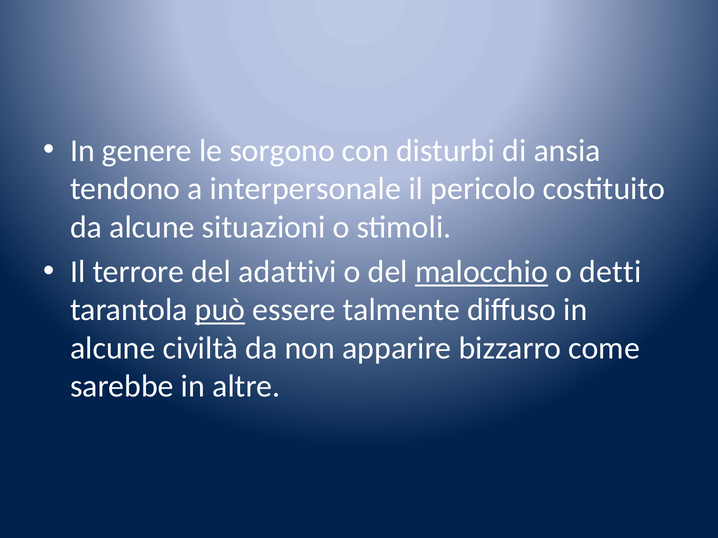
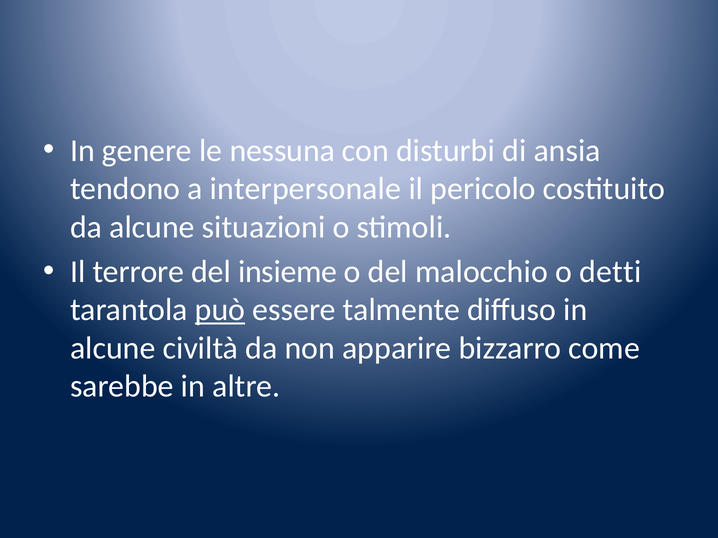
sorgono: sorgono -> nessuna (282, 151)
adattivi: adattivi -> insieme (288, 272)
malocchio underline: present -> none (481, 272)
